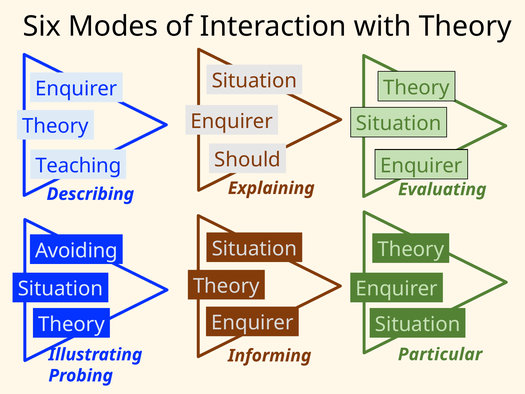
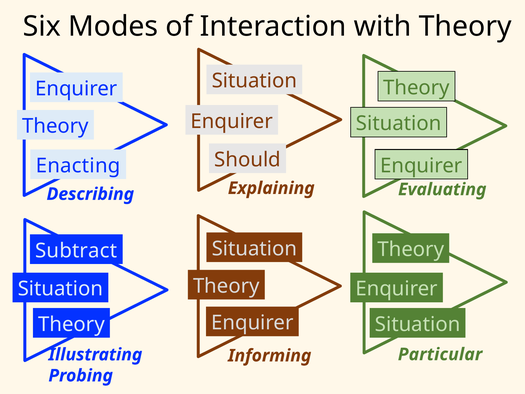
Teaching: Teaching -> Enacting (78, 166)
Avoiding: Avoiding -> Subtract (76, 250)
